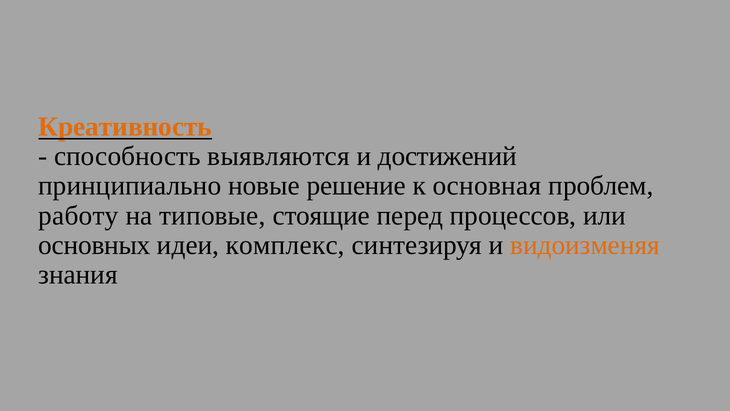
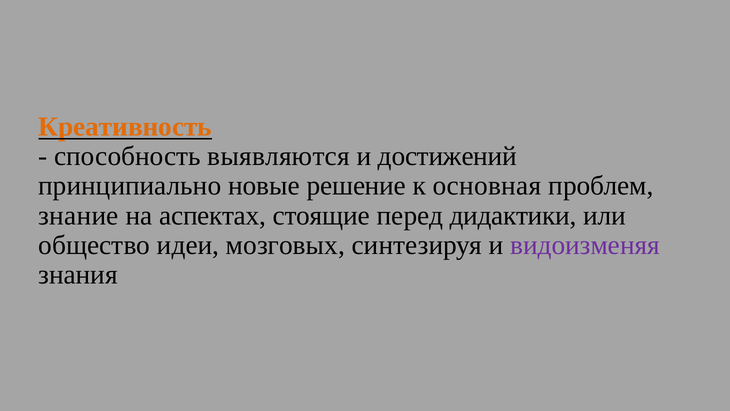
работу: работу -> знание (78, 215)
типовые: типовые -> аспектах (213, 215)
процессов: процессов -> дидактики (513, 215)
основных: основных -> общество (94, 245)
комплекс: комплекс -> мозговых (285, 245)
видоизменяя colour: orange -> purple (585, 245)
